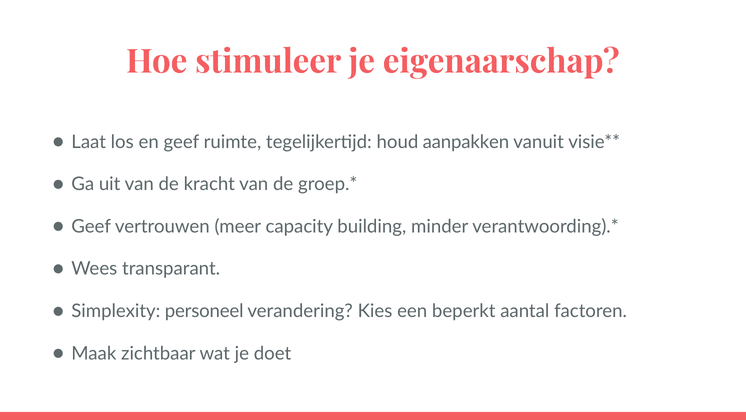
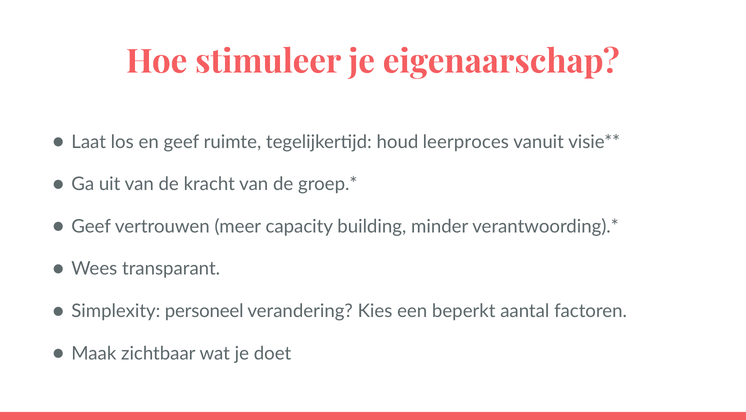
aanpakken: aanpakken -> leerproces (466, 142)
